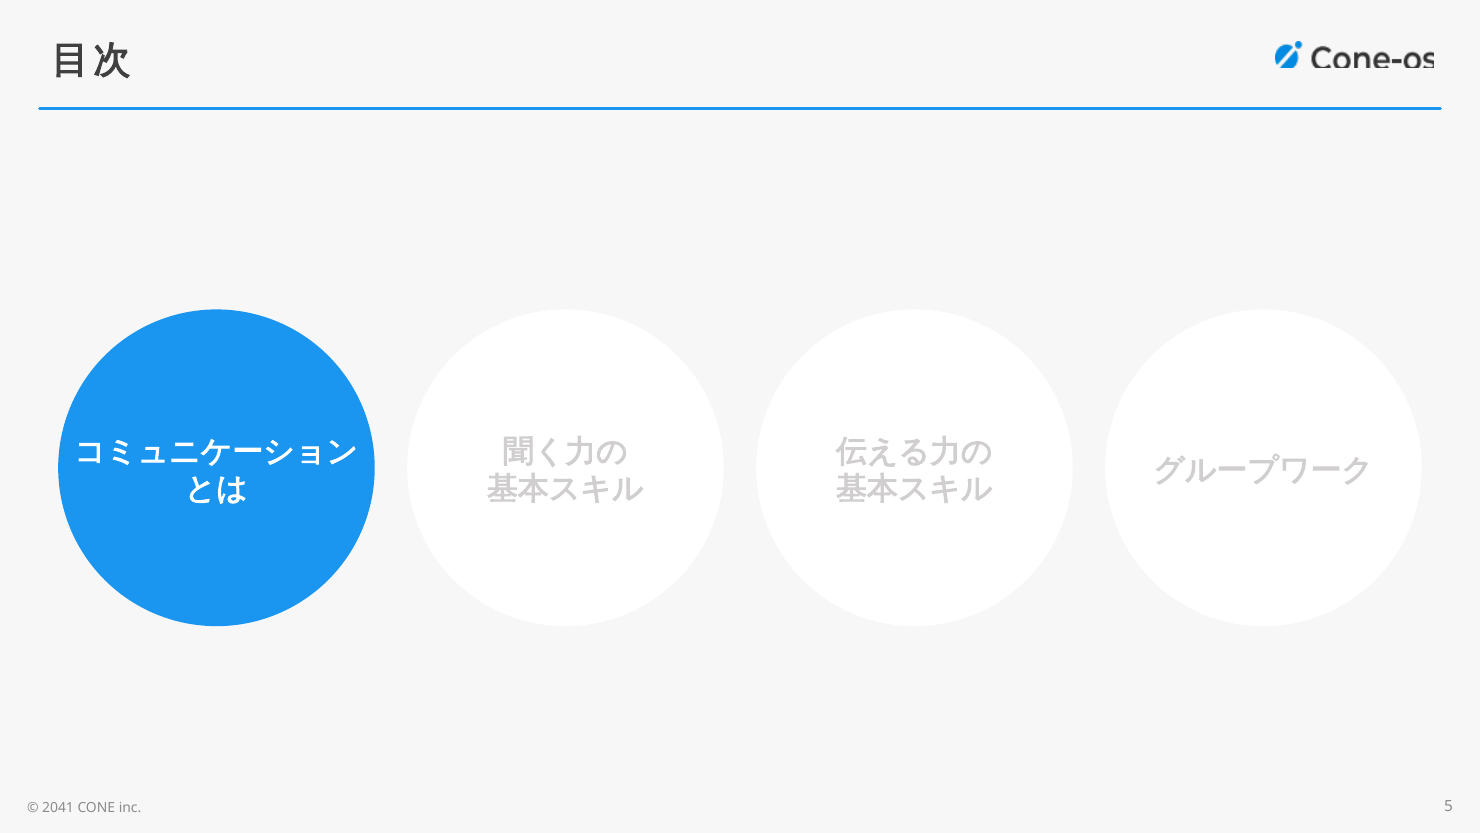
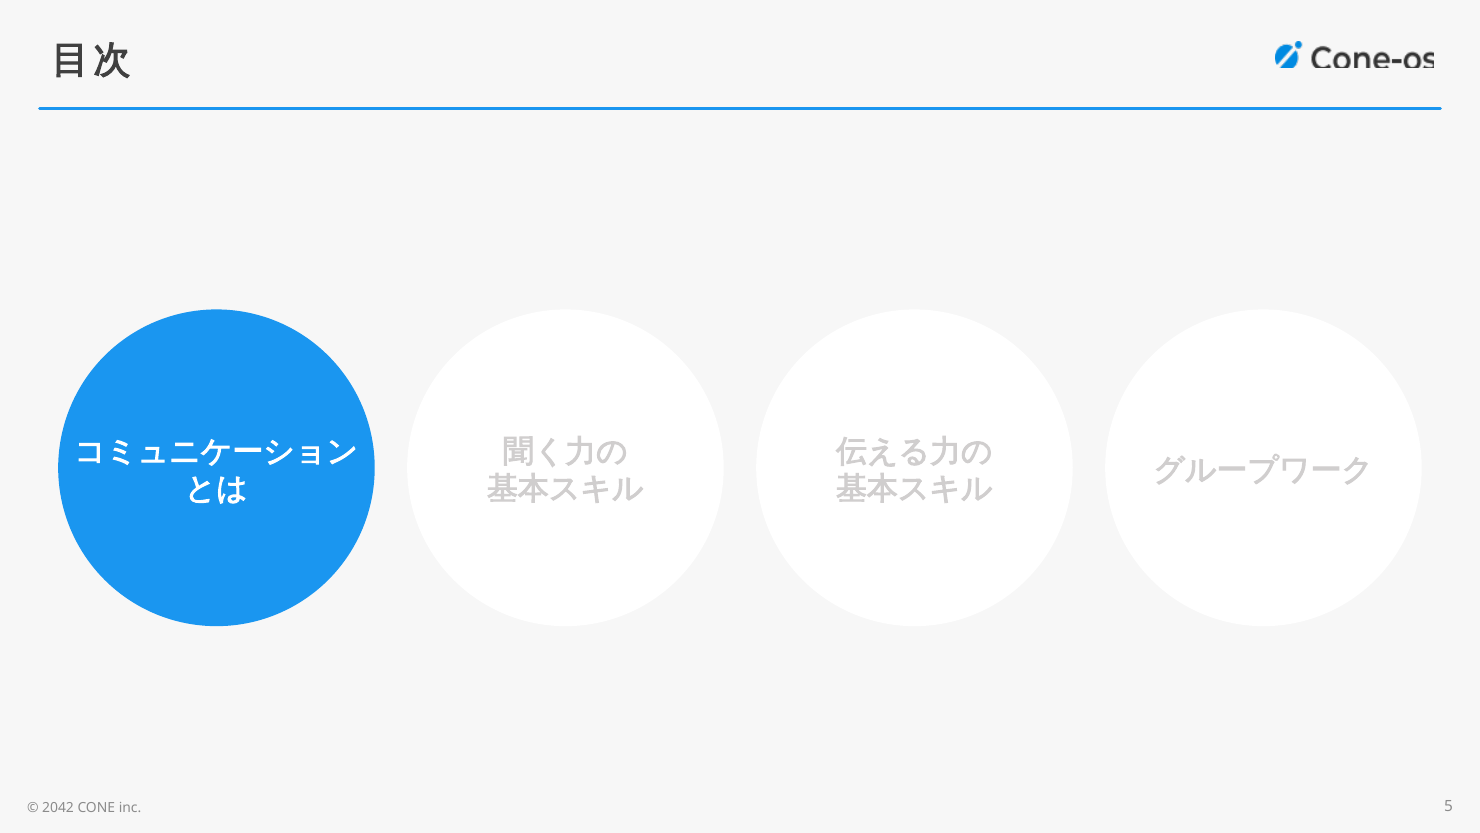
2041: 2041 -> 2042 (58, 807)
